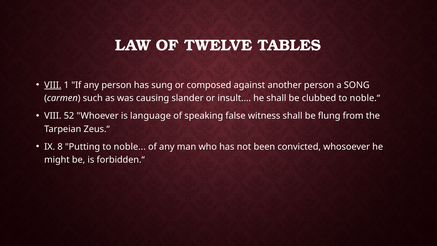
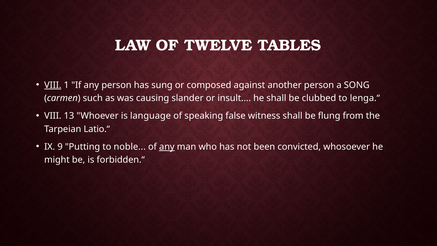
noble.“: noble.“ -> lenga.“ (365, 98)
52: 52 -> 13 (69, 116)
Zeus.“: Zeus.“ -> Latio.“ (97, 129)
8: 8 -> 9 (60, 147)
any underline: none -> present (167, 147)
